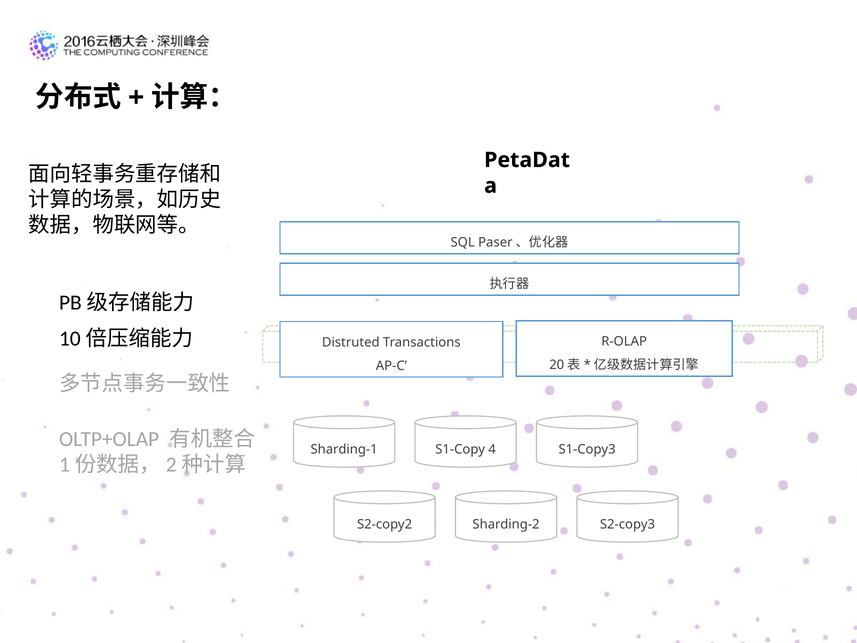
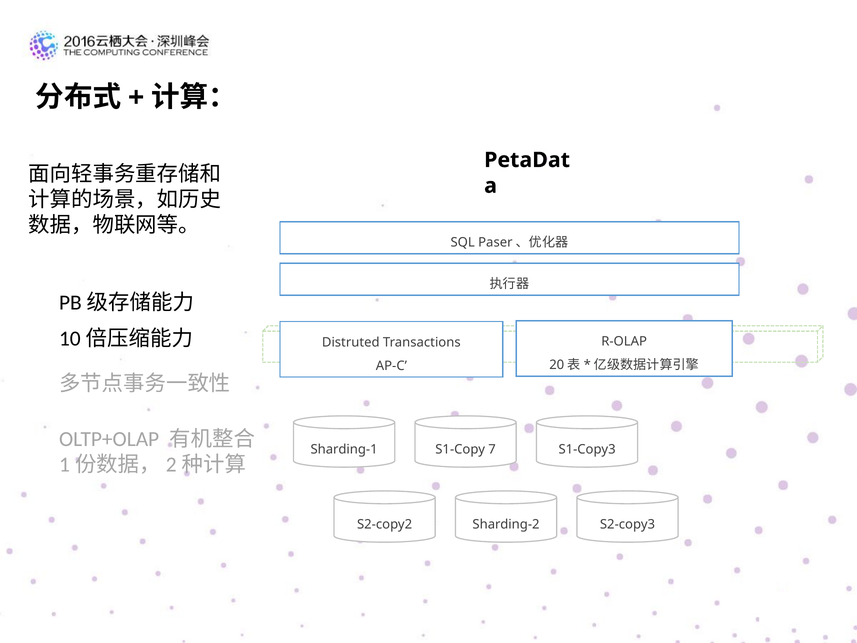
4: 4 -> 7 (492, 449)
